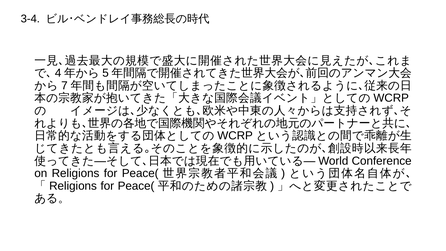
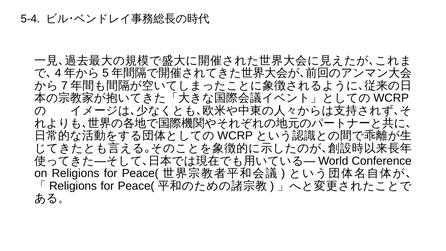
3-4: 3-4 -> 5-4 (30, 19)
